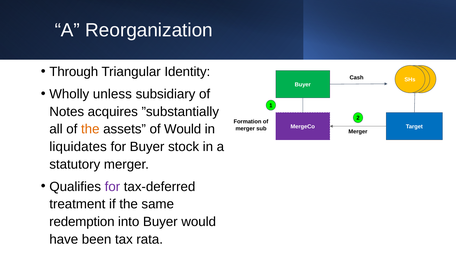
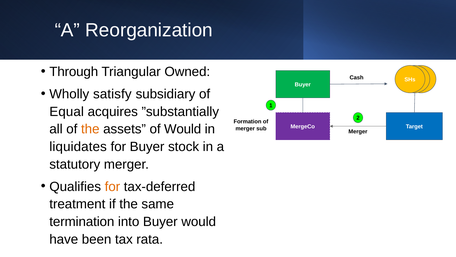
Identity: Identity -> Owned (187, 72)
unless: unless -> satisfy (112, 94)
Notes: Notes -> Equal (67, 111)
for colour: purple -> orange (112, 186)
redemption: redemption -> termination (82, 221)
